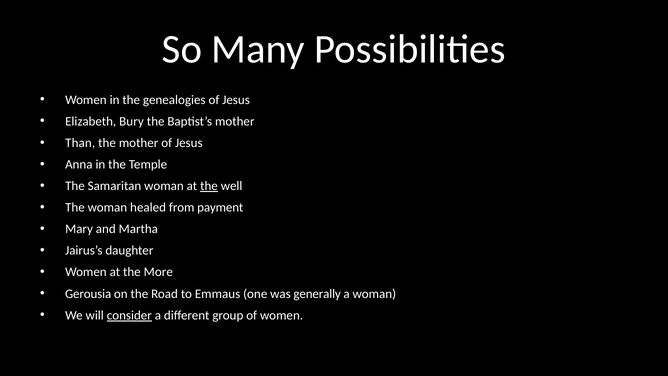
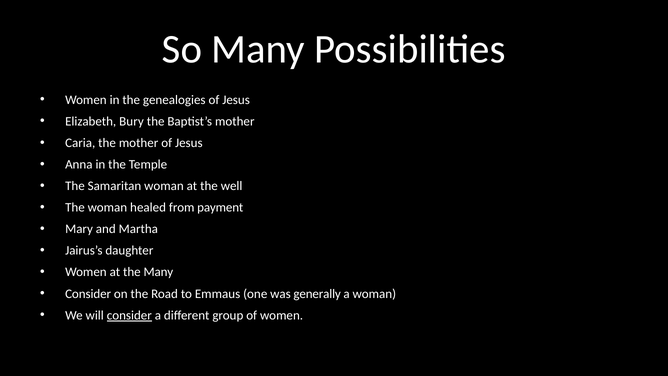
Than: Than -> Caria (80, 143)
the underline: present -> none (209, 186)
the More: More -> Many (158, 272)
Gerousia: Gerousia -> Consider (88, 294)
